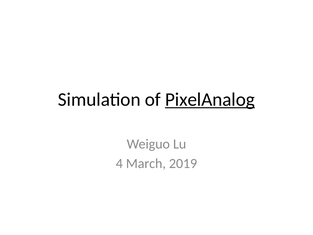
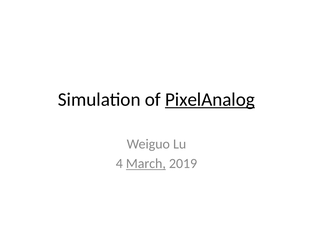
March underline: none -> present (146, 163)
